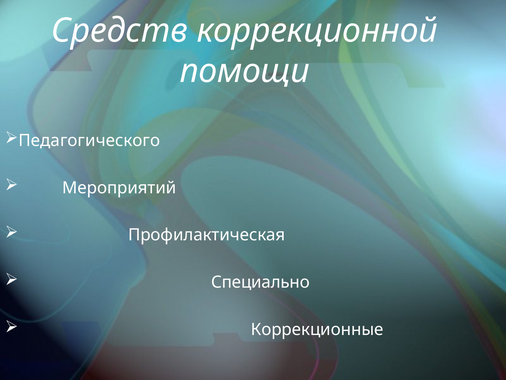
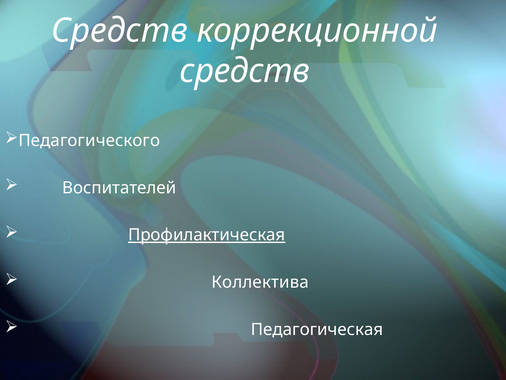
помощи: помощи -> средств (245, 71)
Мероприятий: Мероприятий -> Воспитателей (119, 188)
Профилактическая underline: none -> present (207, 235)
Специально: Специально -> Коллектива (260, 282)
Коррекционные: Коррекционные -> Педагогическая (317, 329)
